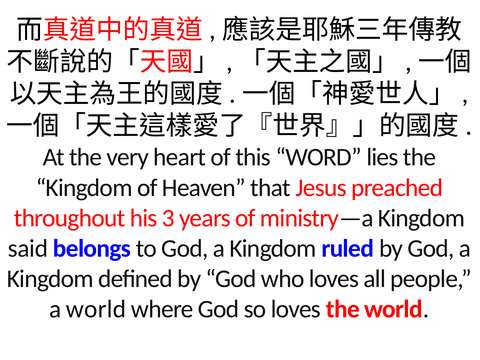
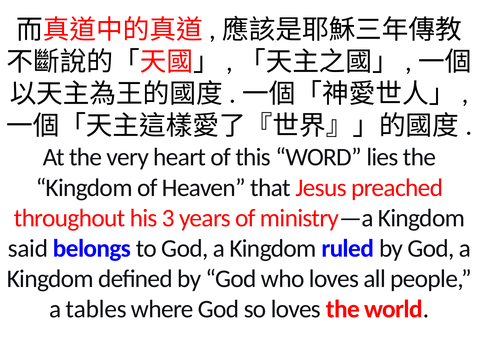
a world: world -> tables (96, 309)
